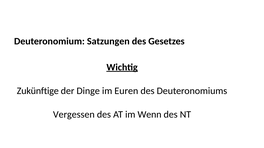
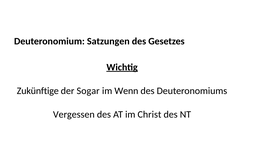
Dinge: Dinge -> Sogar (88, 91)
Euren: Euren -> Wenn (126, 91)
Wenn: Wenn -> Christ (149, 115)
